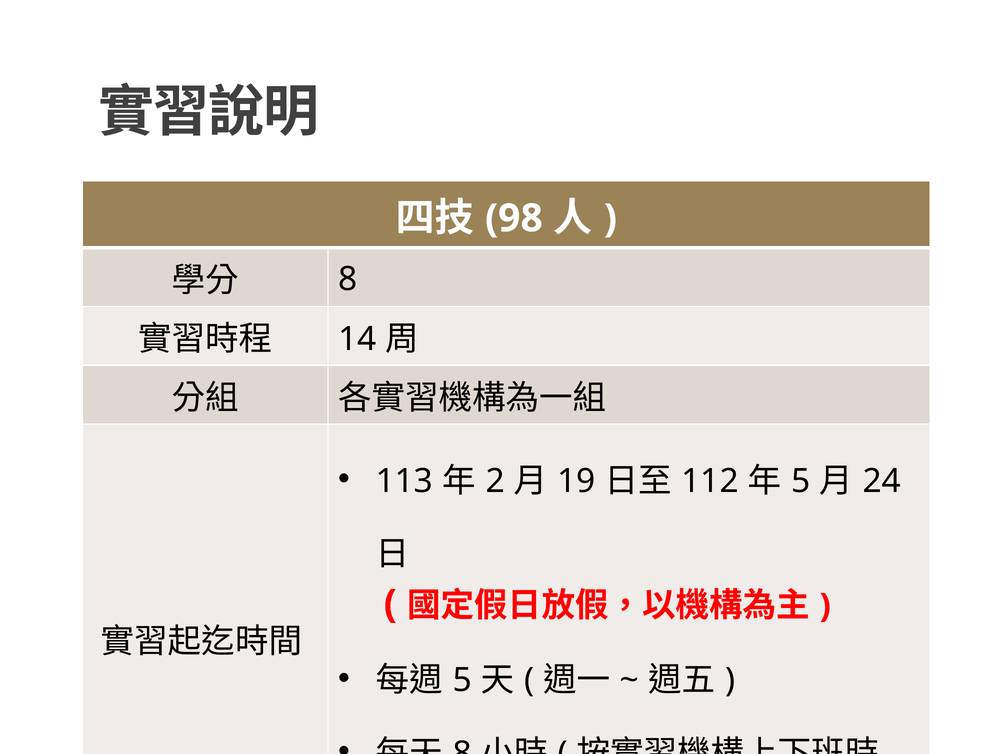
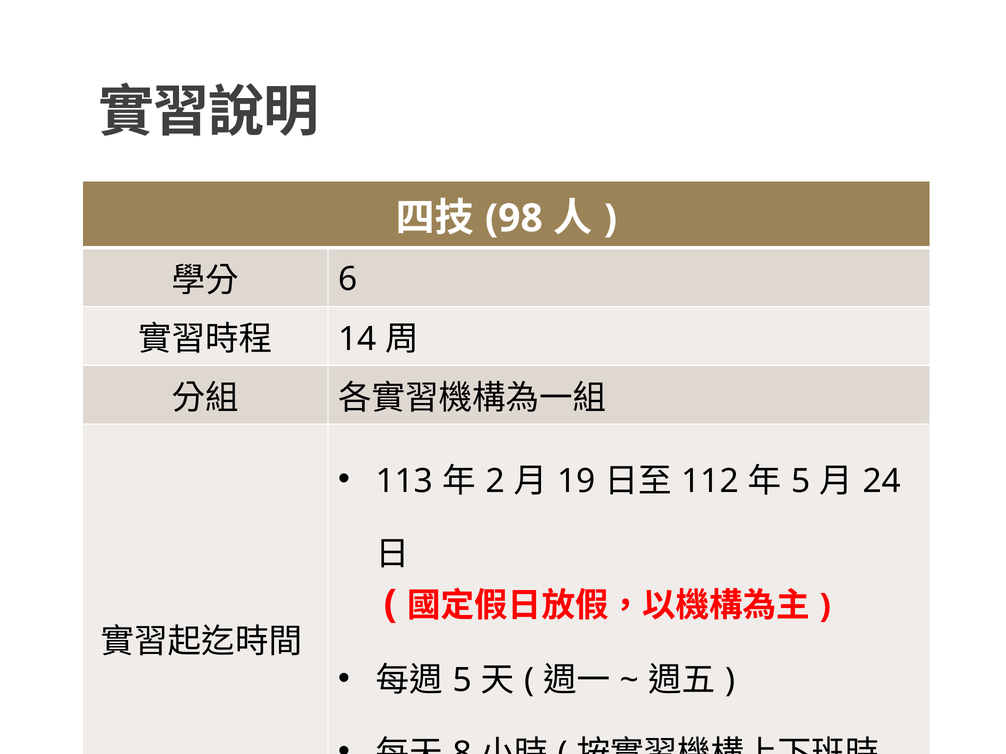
8: 8 -> 6 (348, 279)
